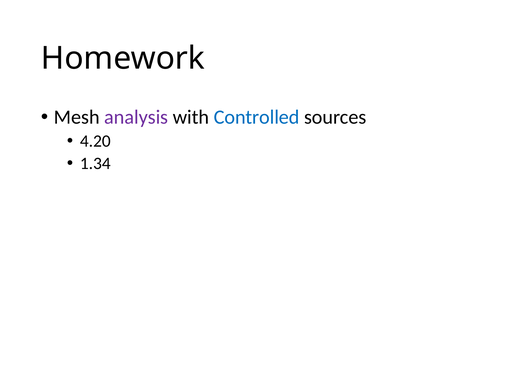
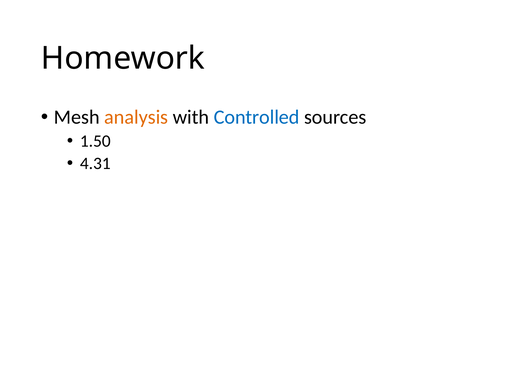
analysis colour: purple -> orange (136, 117)
4.20: 4.20 -> 1.50 (95, 141)
1.34: 1.34 -> 4.31 (95, 163)
